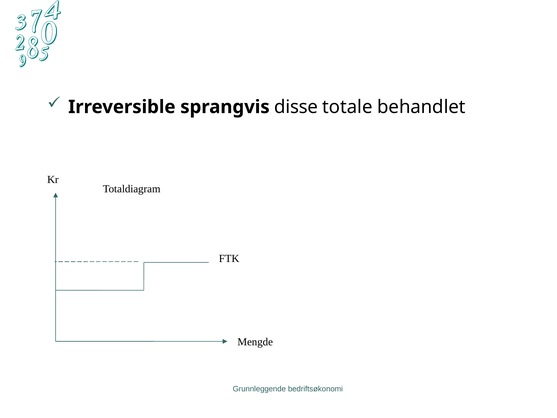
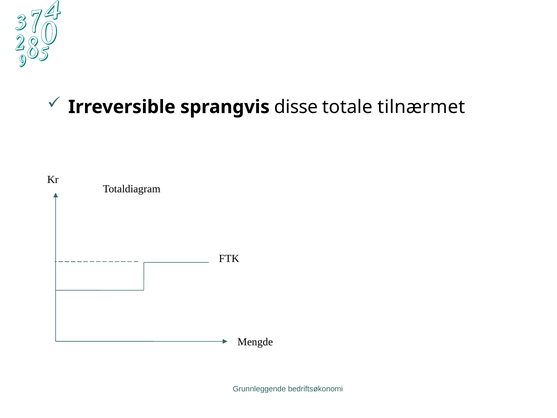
behandlet: behandlet -> tilnærmet (421, 107)
